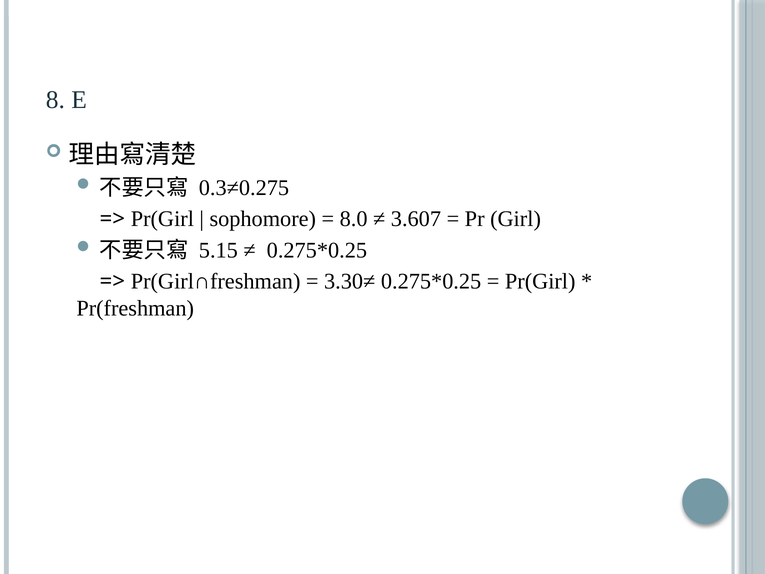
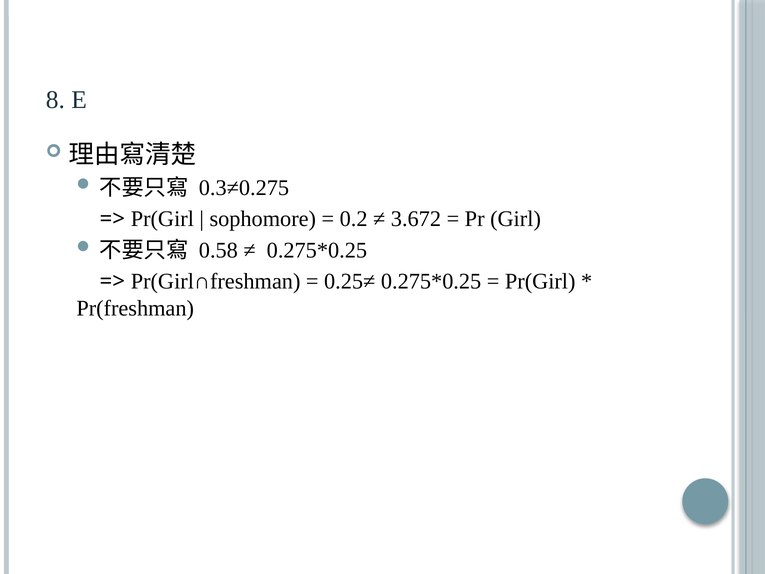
8.0: 8.0 -> 0.2 (354, 219)
3.607: 3.607 -> 3.672 (416, 219)
5.15: 5.15 -> 0.58 (218, 250)
3.30≠: 3.30≠ -> 0.25≠ (350, 281)
